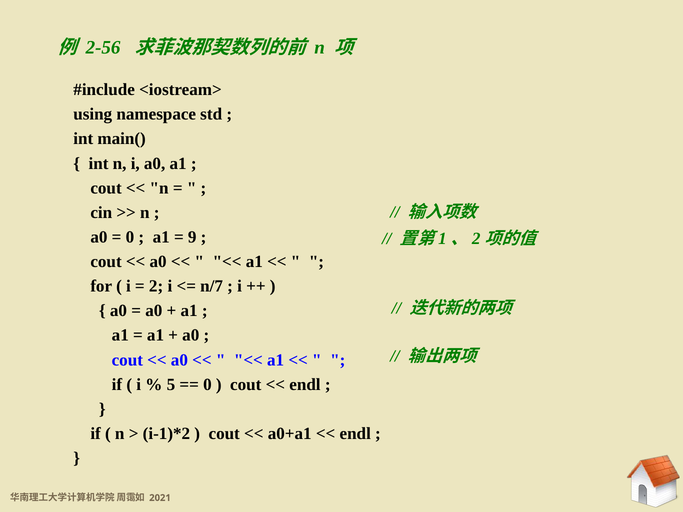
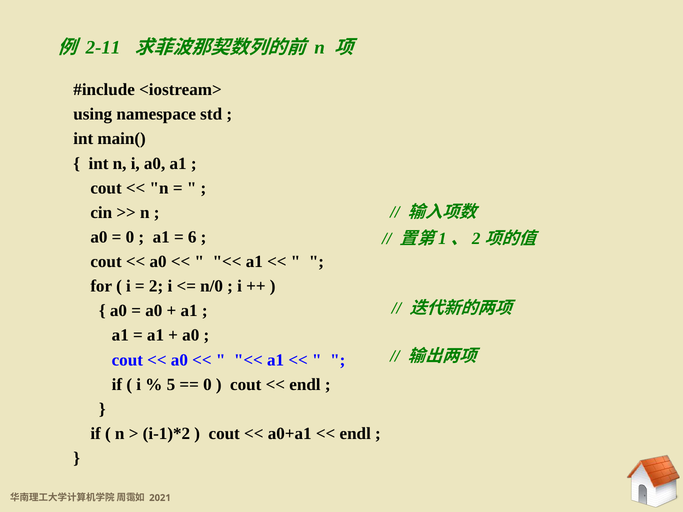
2-56: 2-56 -> 2-11 (103, 47)
9: 9 -> 6 (192, 237)
n/7: n/7 -> n/0 (212, 286)
